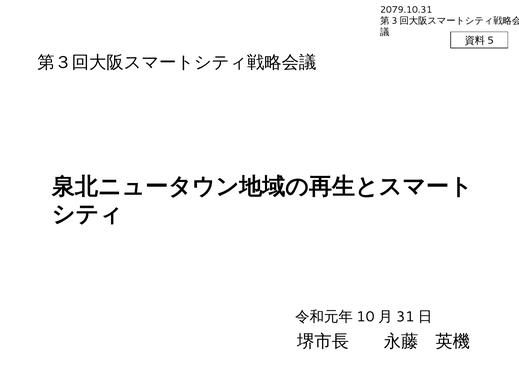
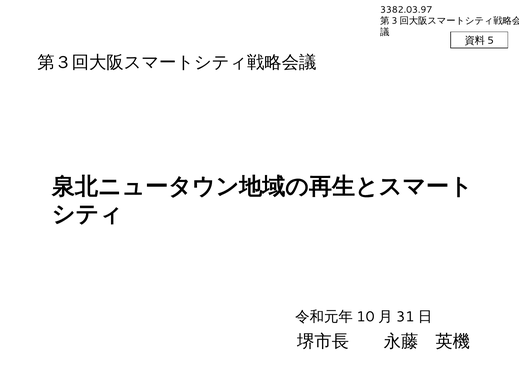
2079.10.31: 2079.10.31 -> 3382.03.97 (406, 10)
